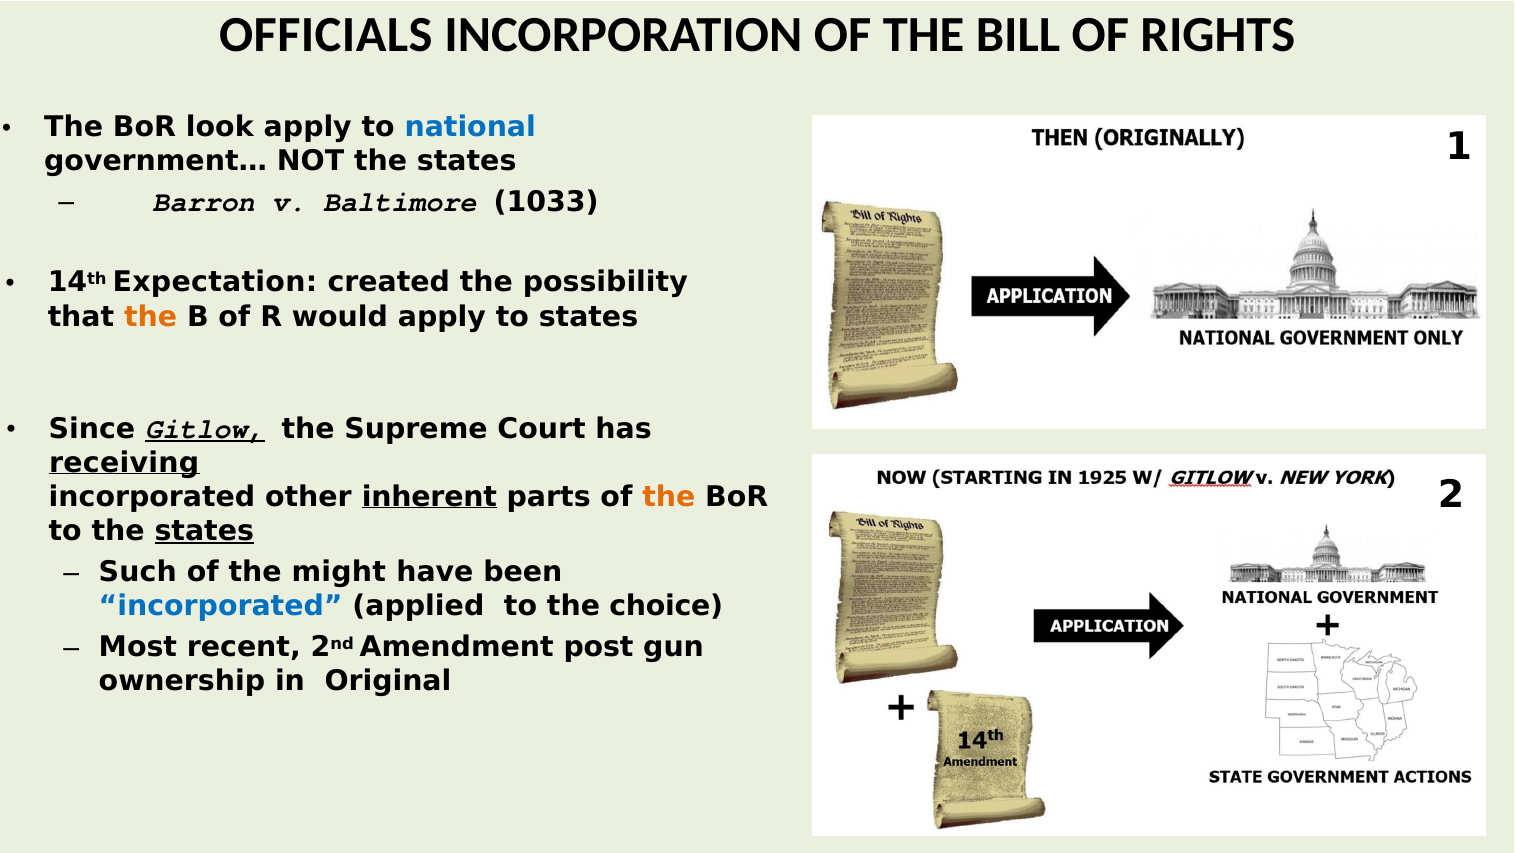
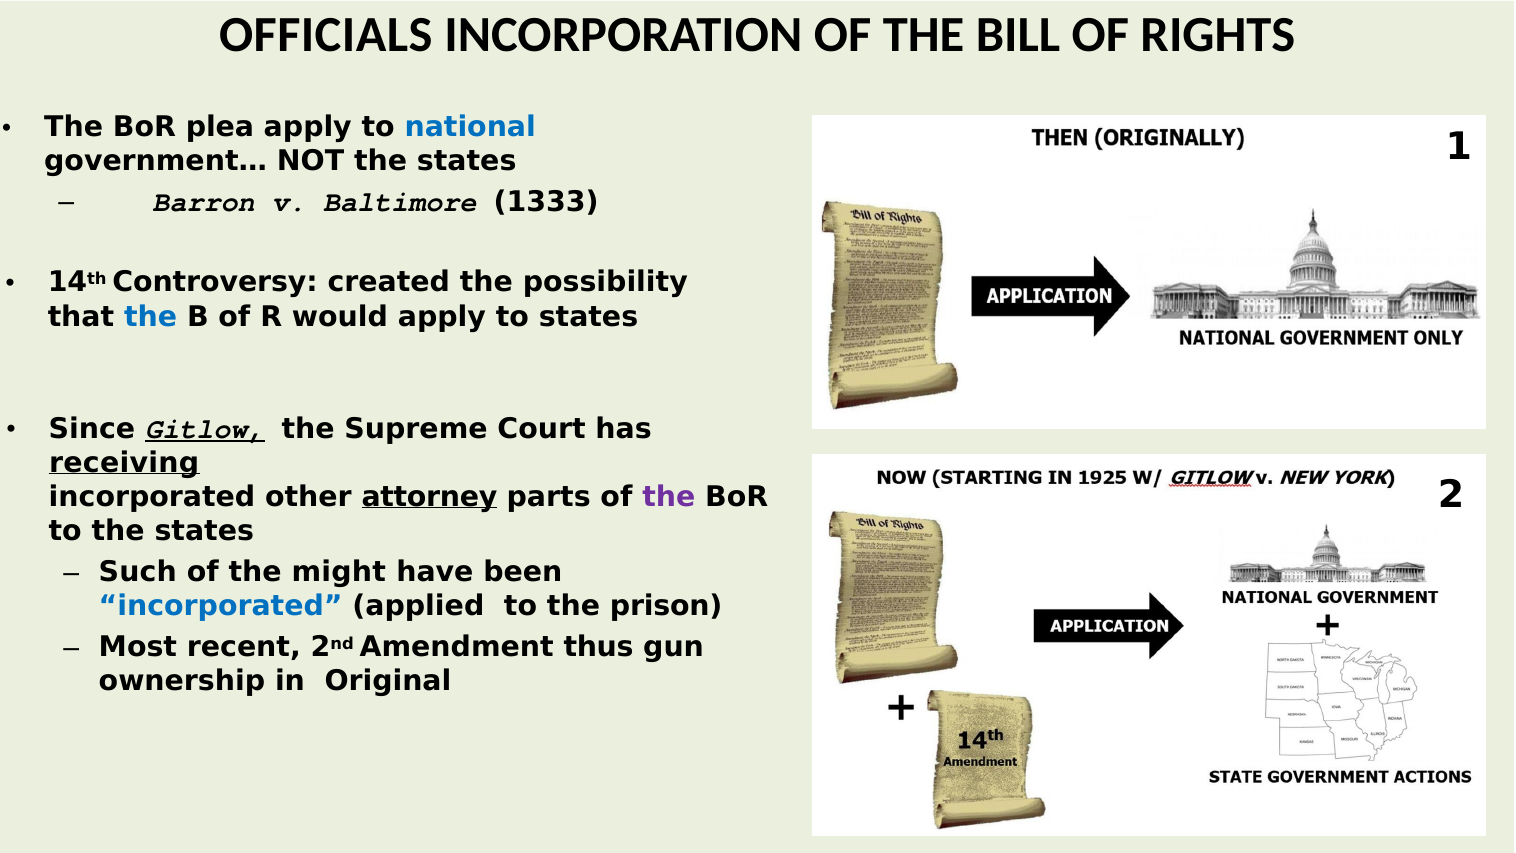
look: look -> plea (220, 127)
1033: 1033 -> 1333 (546, 202)
Expectation: Expectation -> Controversy (215, 282)
the colour: orange -> blue (151, 317)
inherent: inherent -> attorney (429, 497)
the colour: orange -> purple (669, 497)
states underline: present -> none (204, 531)
choice: choice -> prison (666, 606)
post: post -> thus (599, 647)
